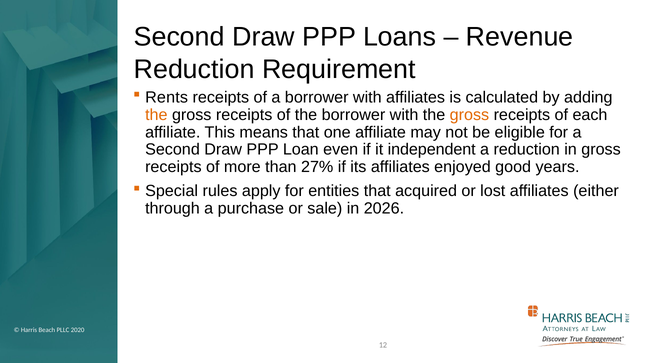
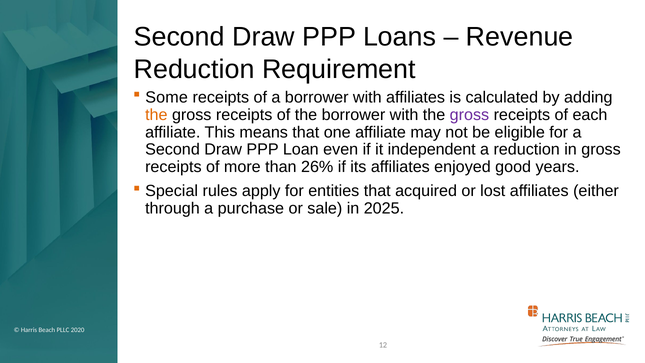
Rents: Rents -> Some (167, 97)
gross colour: orange -> purple (469, 115)
27%: 27% -> 26% (317, 167)
2026: 2026 -> 2025 (384, 209)
